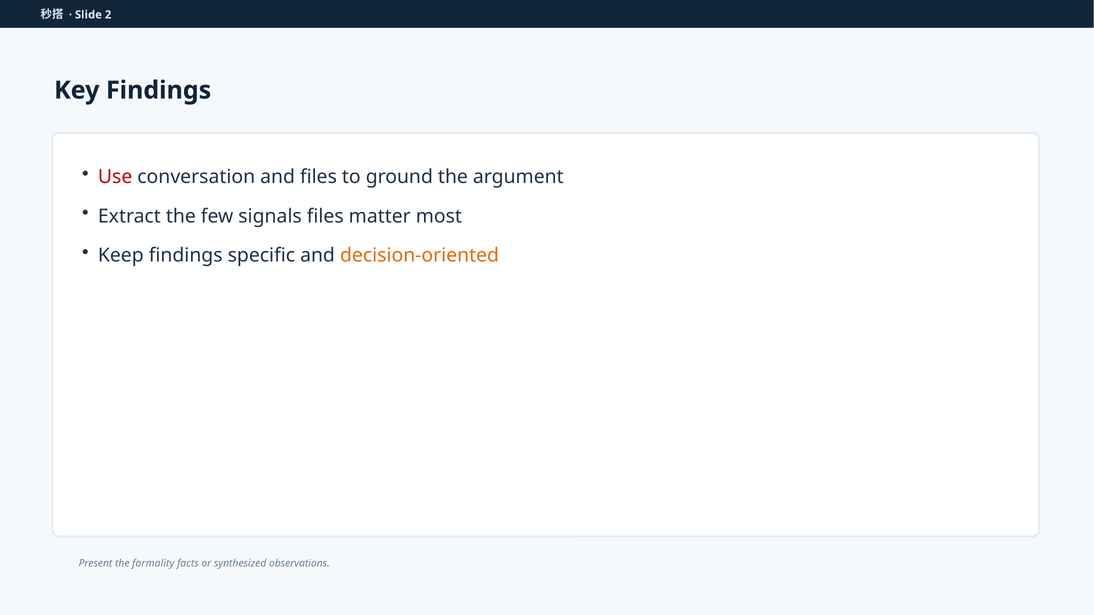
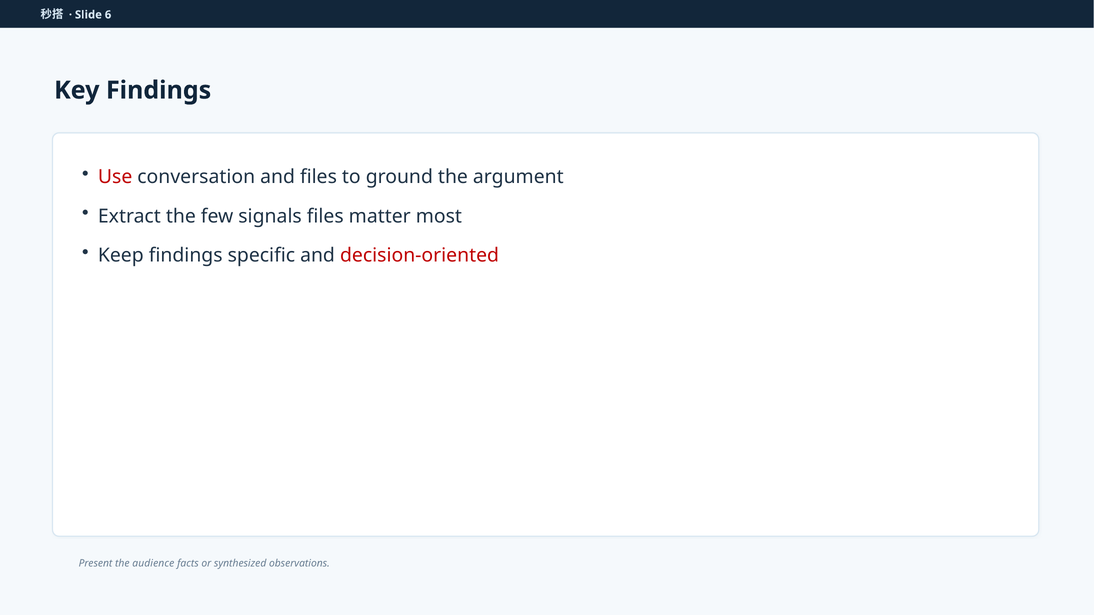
2: 2 -> 6 (108, 15)
decision-oriented colour: orange -> red (420, 255)
formality: formality -> audience (153, 564)
